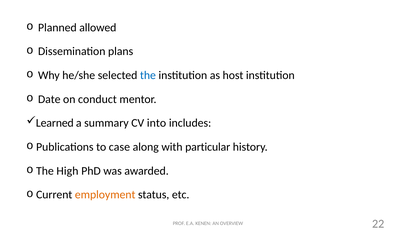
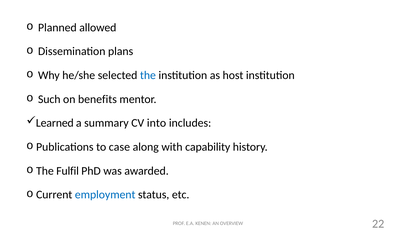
Date: Date -> Such (49, 99)
conduct: conduct -> benefits (97, 99)
particular: particular -> capability (208, 147)
High: High -> Fulfil (68, 171)
employment colour: orange -> blue (105, 195)
